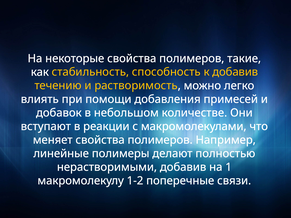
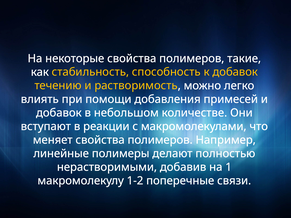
к добавив: добавив -> добавок (235, 72)
